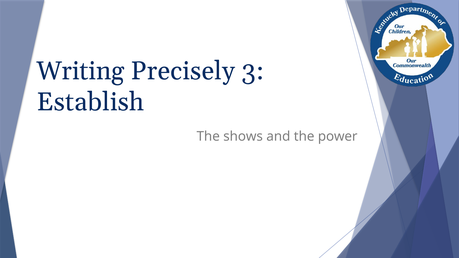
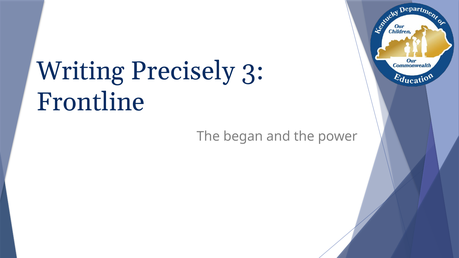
Establish: Establish -> Frontline (91, 102)
shows: shows -> began (243, 137)
